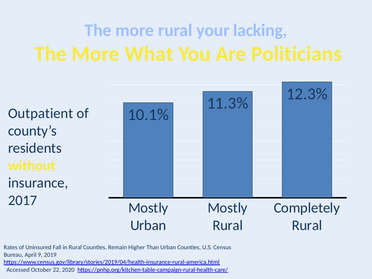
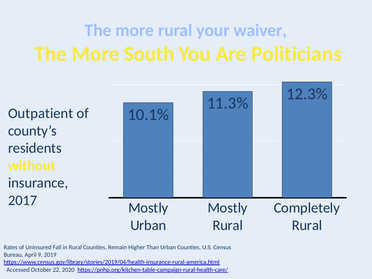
lacking: lacking -> waiver (260, 30)
What: What -> South (149, 54)
